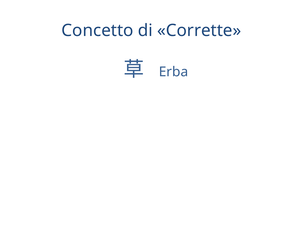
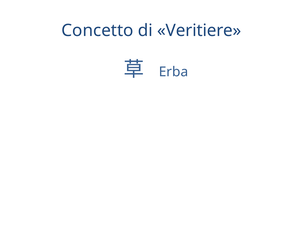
Corrette: Corrette -> Veritiere (199, 31)
